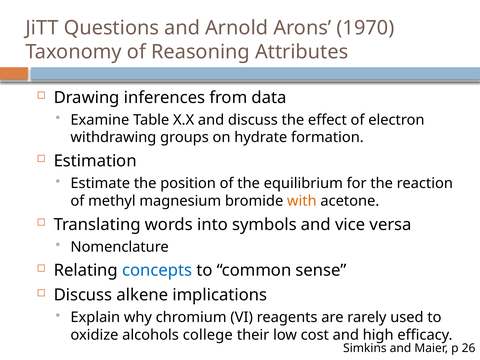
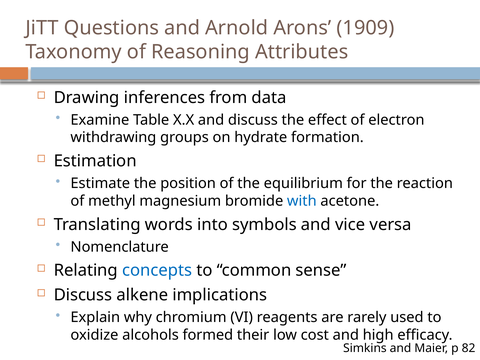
1970: 1970 -> 1909 (366, 28)
with colour: orange -> blue (302, 201)
college: college -> formed (208, 335)
26: 26 -> 82 (469, 348)
